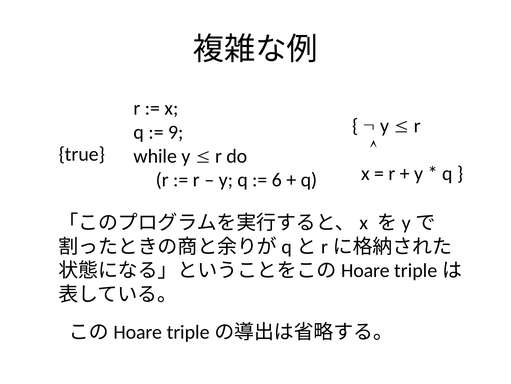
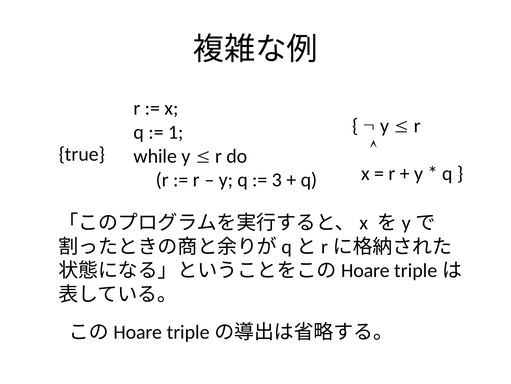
9: 9 -> 1 (176, 132)
6: 6 -> 3 (277, 180)
